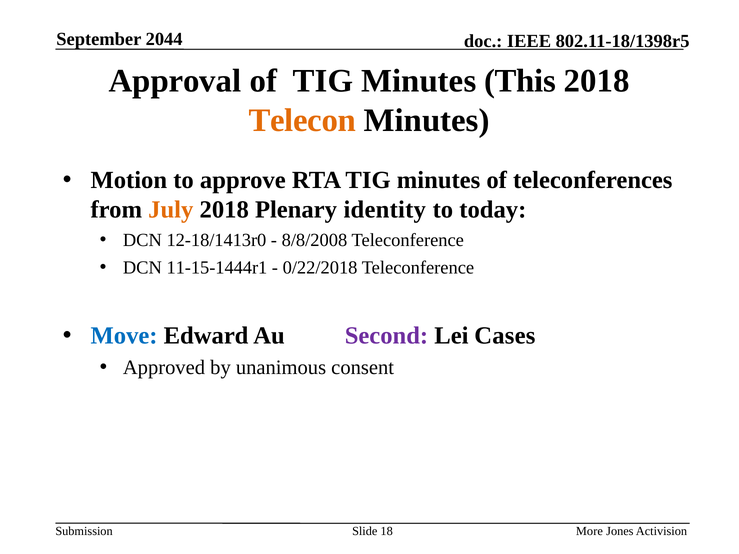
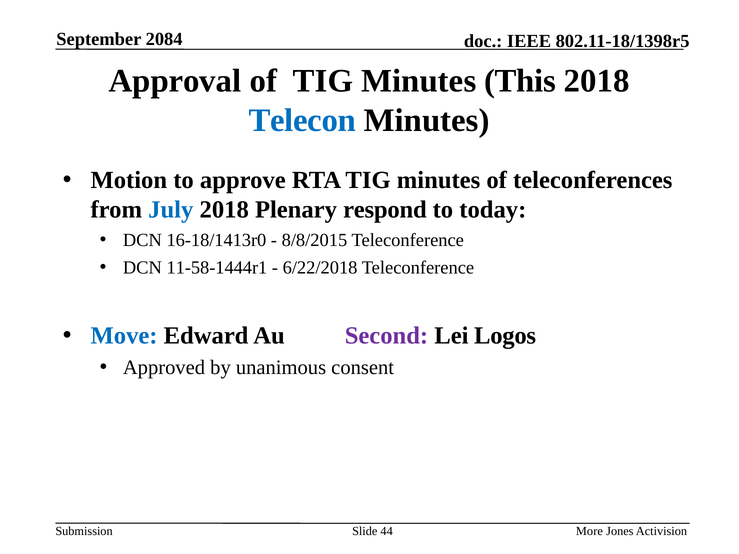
2044: 2044 -> 2084 (164, 39)
Telecon colour: orange -> blue (302, 120)
July colour: orange -> blue (171, 210)
identity: identity -> respond (385, 210)
12-18/1413r0: 12-18/1413r0 -> 16-18/1413r0 (216, 240)
8/8/2008: 8/8/2008 -> 8/8/2015 (314, 240)
11-15-1444r1: 11-15-1444r1 -> 11-58-1444r1 (217, 268)
0/22/2018: 0/22/2018 -> 6/22/2018 (320, 268)
Cases: Cases -> Logos (505, 336)
18: 18 -> 44 (387, 532)
